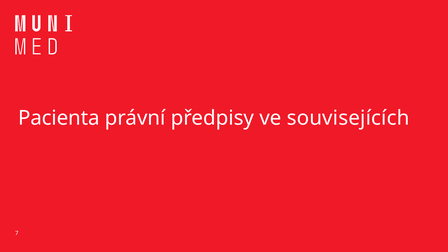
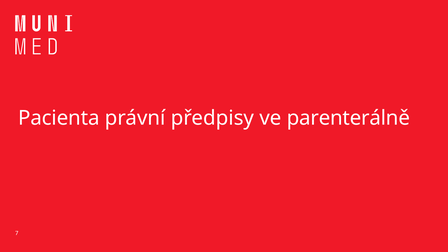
souvisejících: souvisejících -> parenterálně (348, 118)
